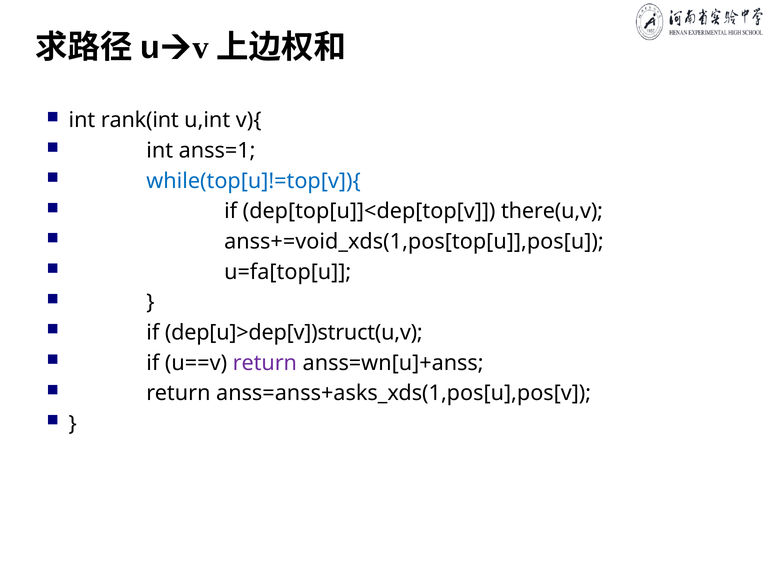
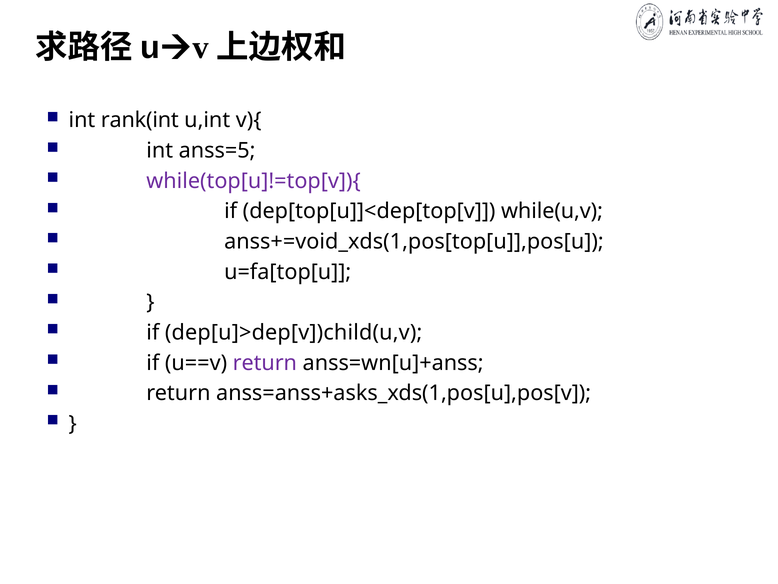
anss=1: anss=1 -> anss=5 (217, 151)
while(top[u]!=top[v]){ colour: blue -> purple (254, 181)
there(u,v: there(u,v -> while(u,v (552, 211)
dep[u]>dep[v])struct(u,v: dep[u]>dep[v])struct(u,v -> dep[u]>dep[v])child(u,v (294, 332)
